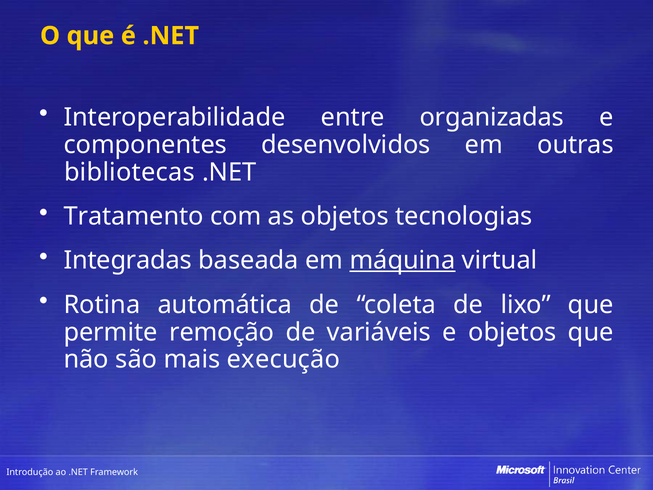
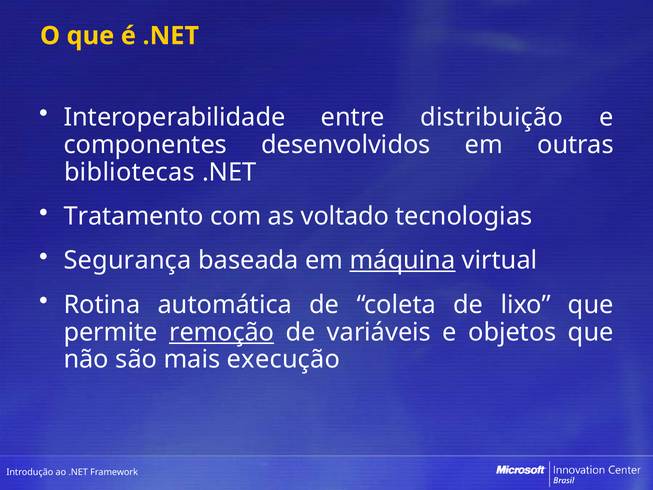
organizadas: organizadas -> distribuição (492, 117)
as objetos: objetos -> voltado (345, 216)
Integradas: Integradas -> Segurança (128, 260)
remoção underline: none -> present (222, 332)
